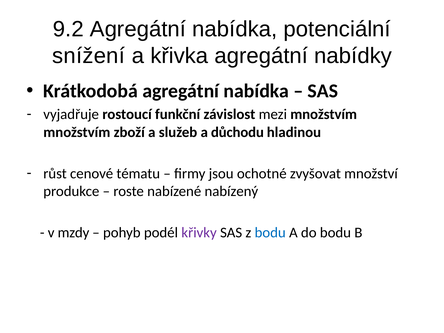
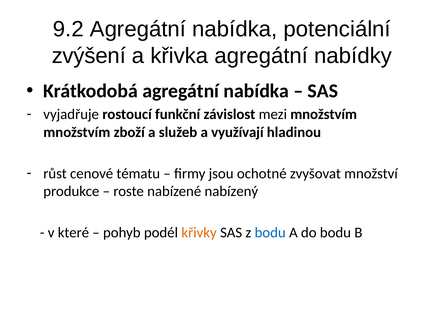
snížení: snížení -> zvýšení (89, 56)
důchodu: důchodu -> využívají (237, 132)
mzdy: mzdy -> které (73, 233)
křivky colour: purple -> orange (199, 233)
